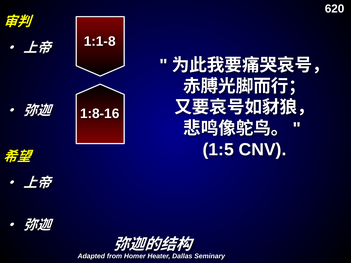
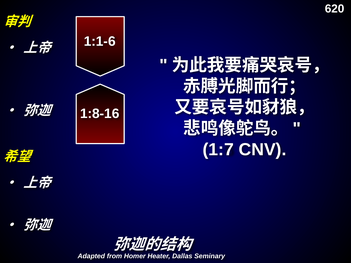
1:1-8: 1:1-8 -> 1:1-6 (100, 41)
1:5: 1:5 -> 1:7 (218, 150)
